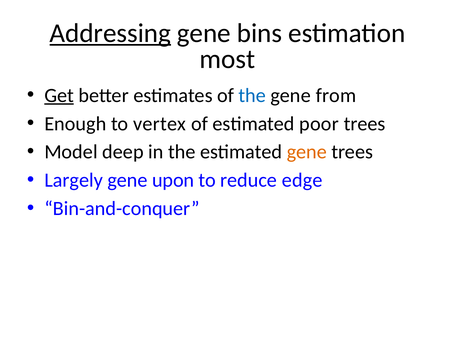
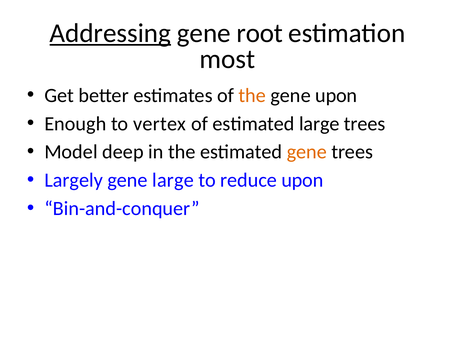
bins: bins -> root (260, 33)
Get underline: present -> none (59, 95)
the colour: blue -> orange (252, 95)
gene from: from -> upon (336, 95)
estimated poor: poor -> large (319, 124)
gene upon: upon -> large (173, 180)
reduce edge: edge -> upon (302, 180)
